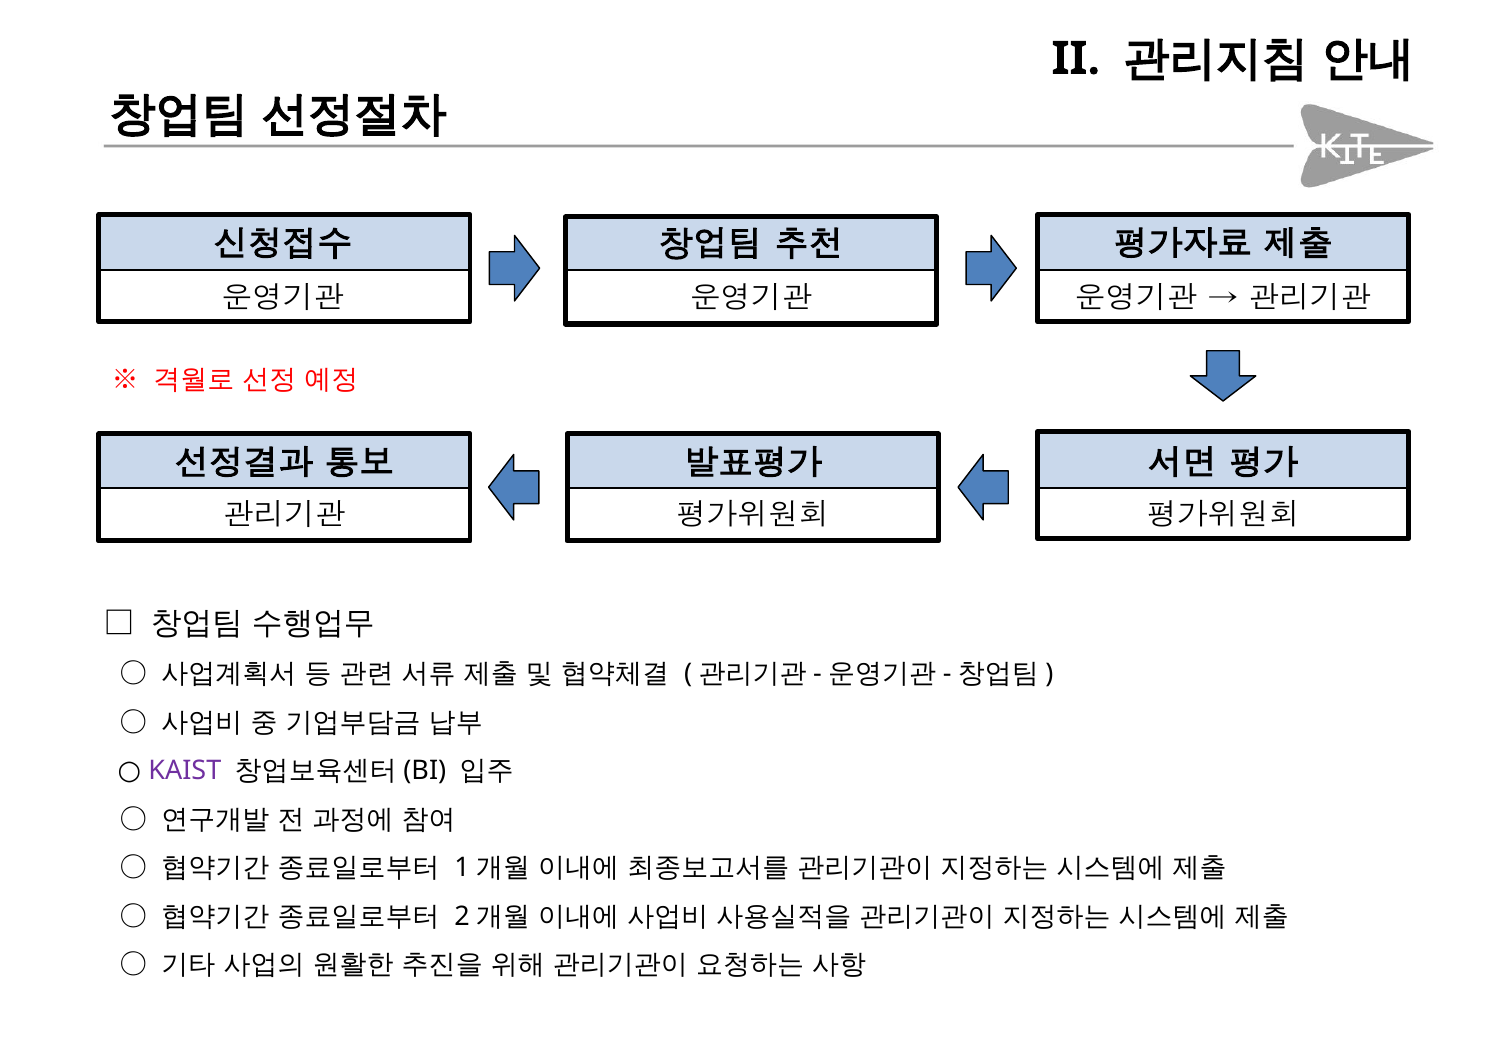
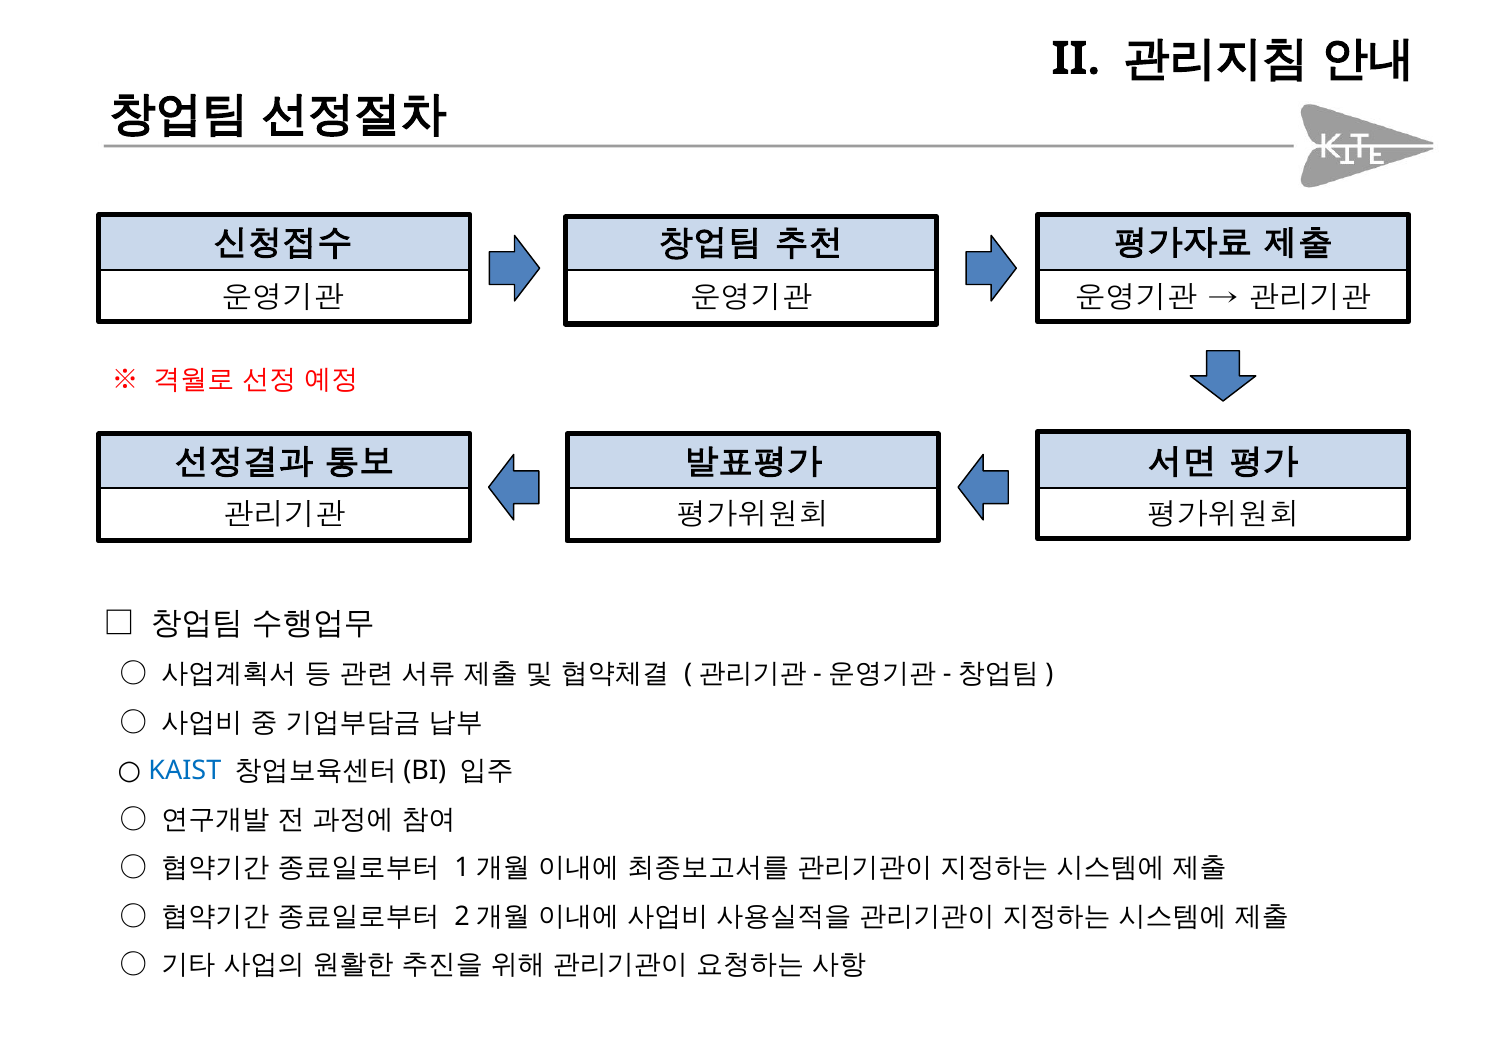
KAIST colour: purple -> blue (185, 771)
